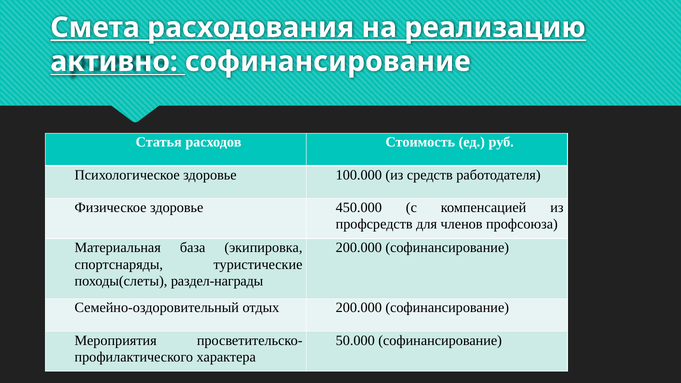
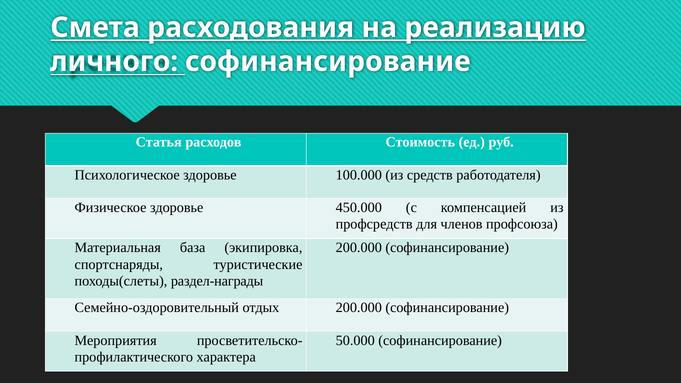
активно: активно -> личного (114, 62)
